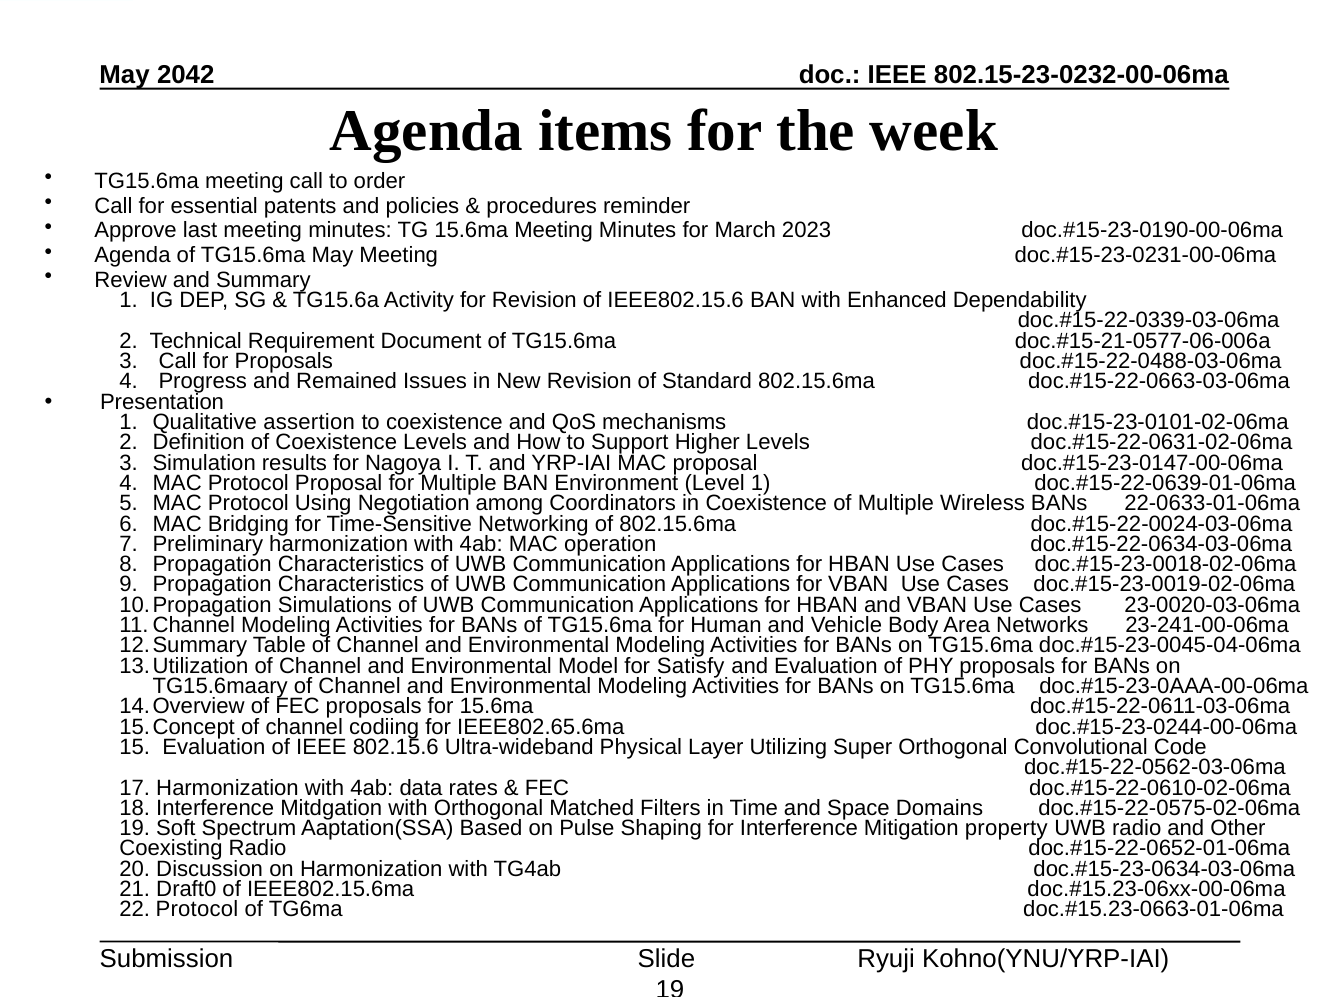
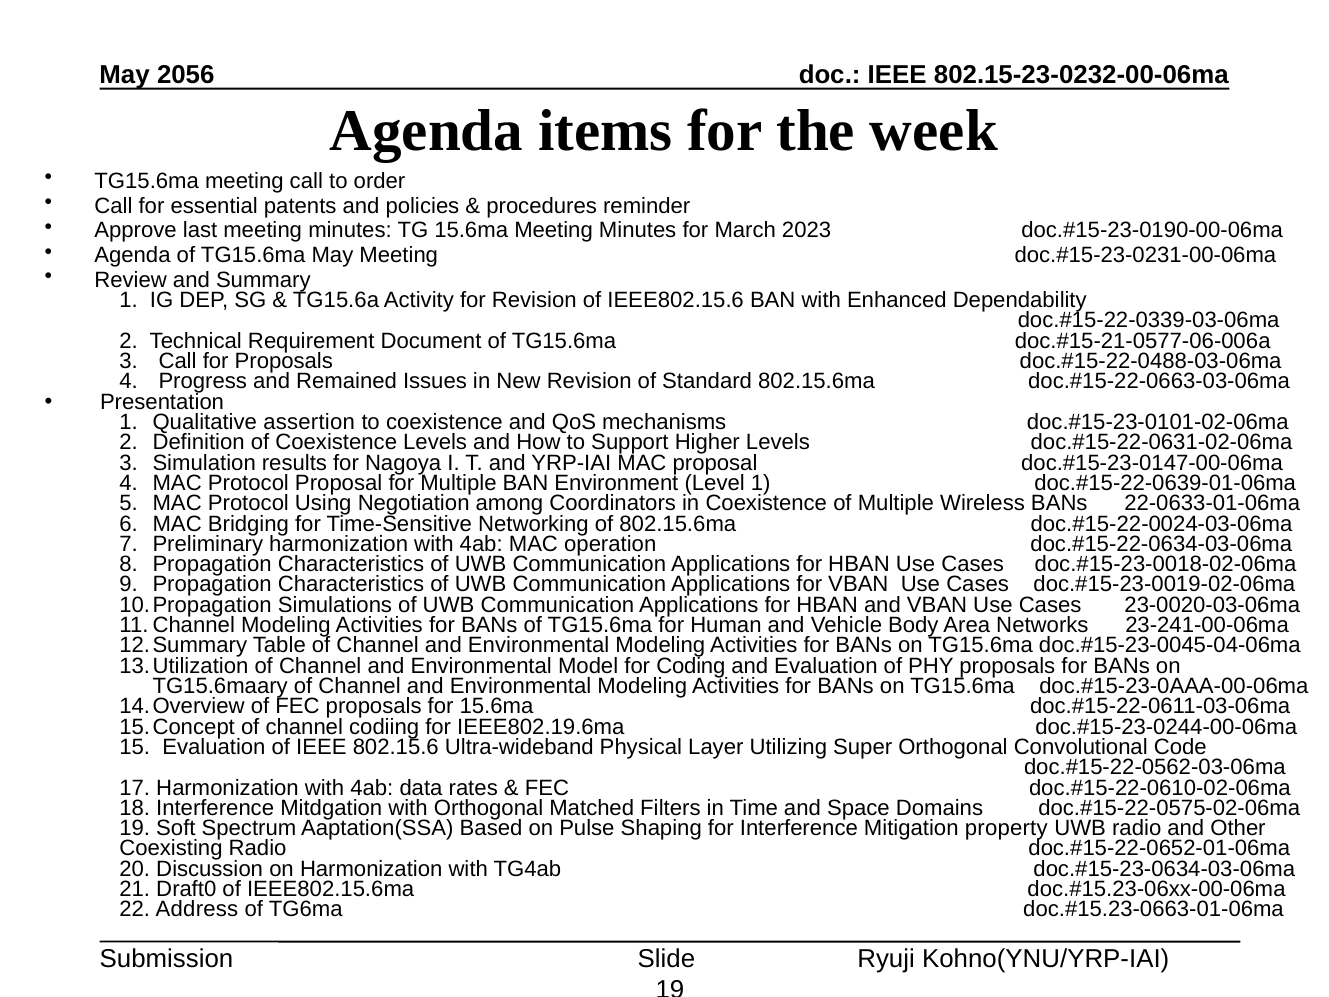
2042: 2042 -> 2056 (186, 75)
Satisfy: Satisfy -> Coding (691, 666)
IEEE802.65.6ma: IEEE802.65.6ma -> IEEE802.19.6ma (541, 727)
22 Protocol: Protocol -> Address (197, 909)
